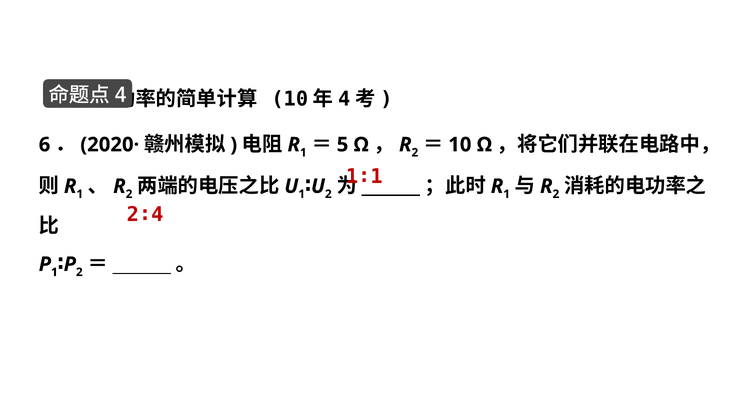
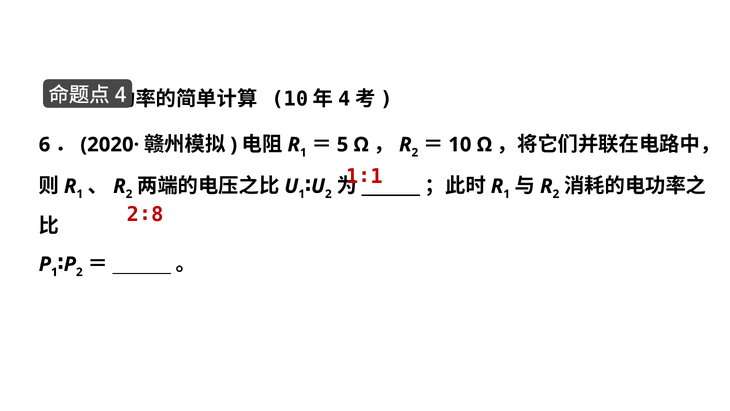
2∶4: 2∶4 -> 2∶8 (145, 214)
